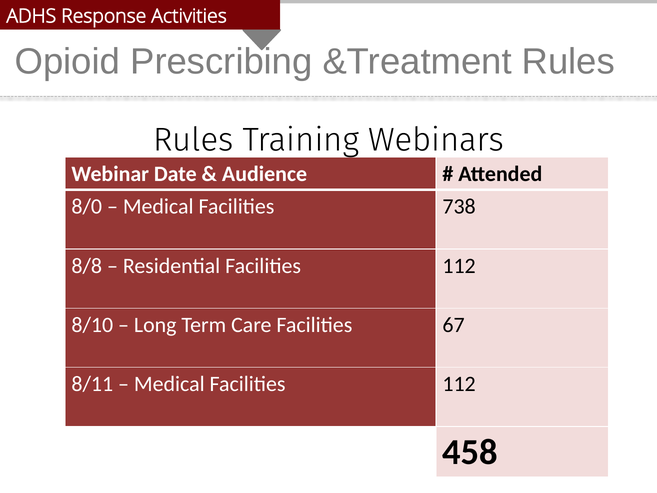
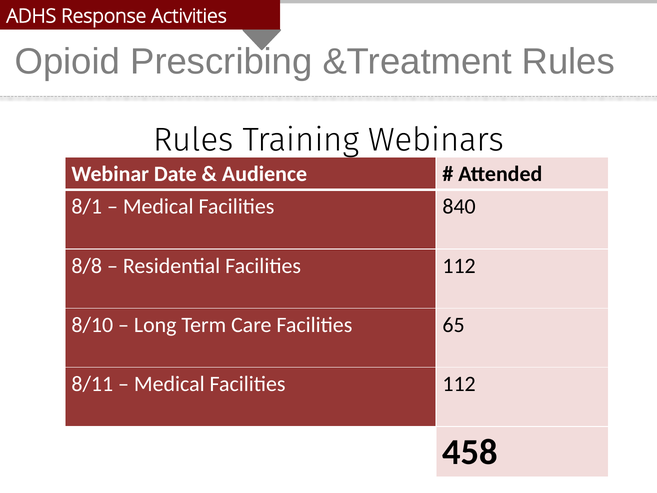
8/0: 8/0 -> 8/1 (87, 207)
738: 738 -> 840 (459, 207)
67: 67 -> 65 (454, 325)
